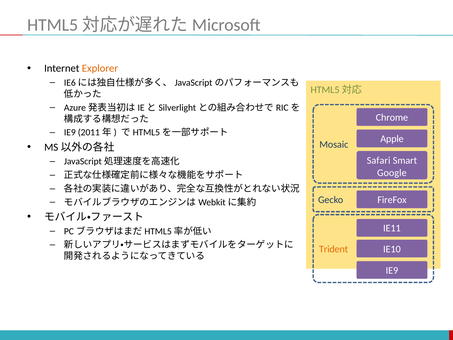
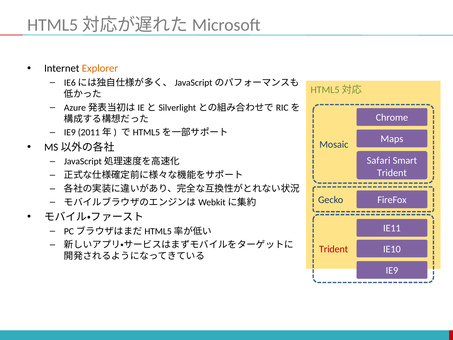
Apple: Apple -> Maps (392, 139)
Google: Google -> Trident (392, 173)
Trident colour: orange -> red (334, 249)
